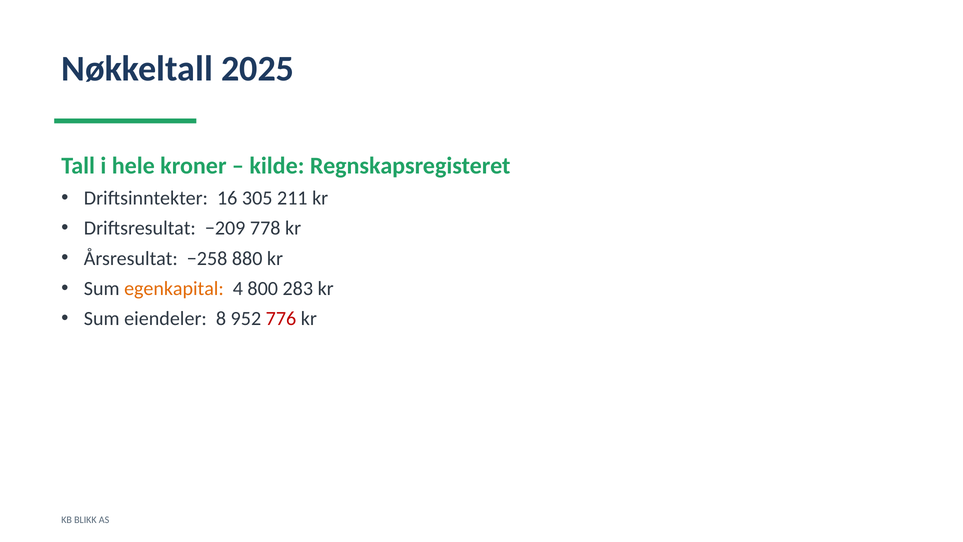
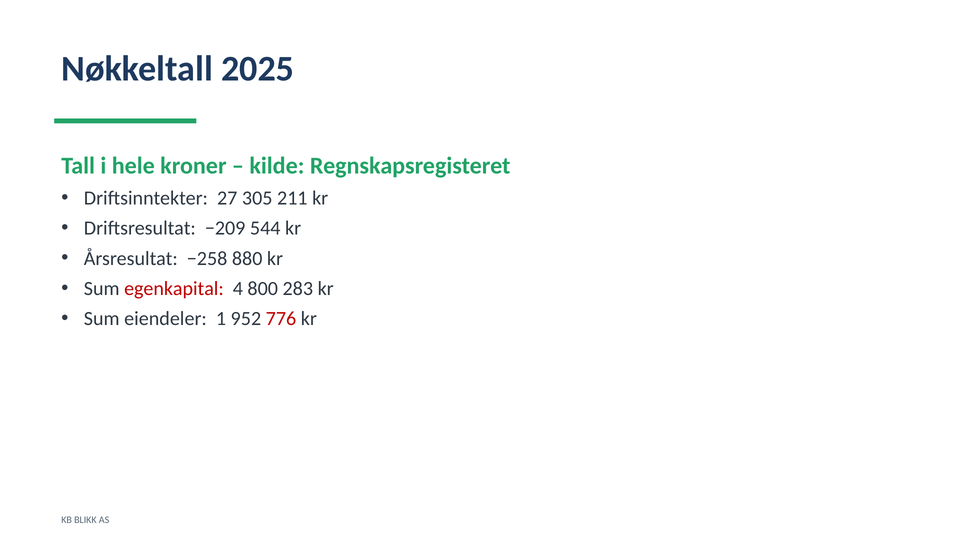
16: 16 -> 27 (227, 198)
778: 778 -> 544 (265, 228)
egenkapital colour: orange -> red (174, 288)
8: 8 -> 1 (221, 318)
